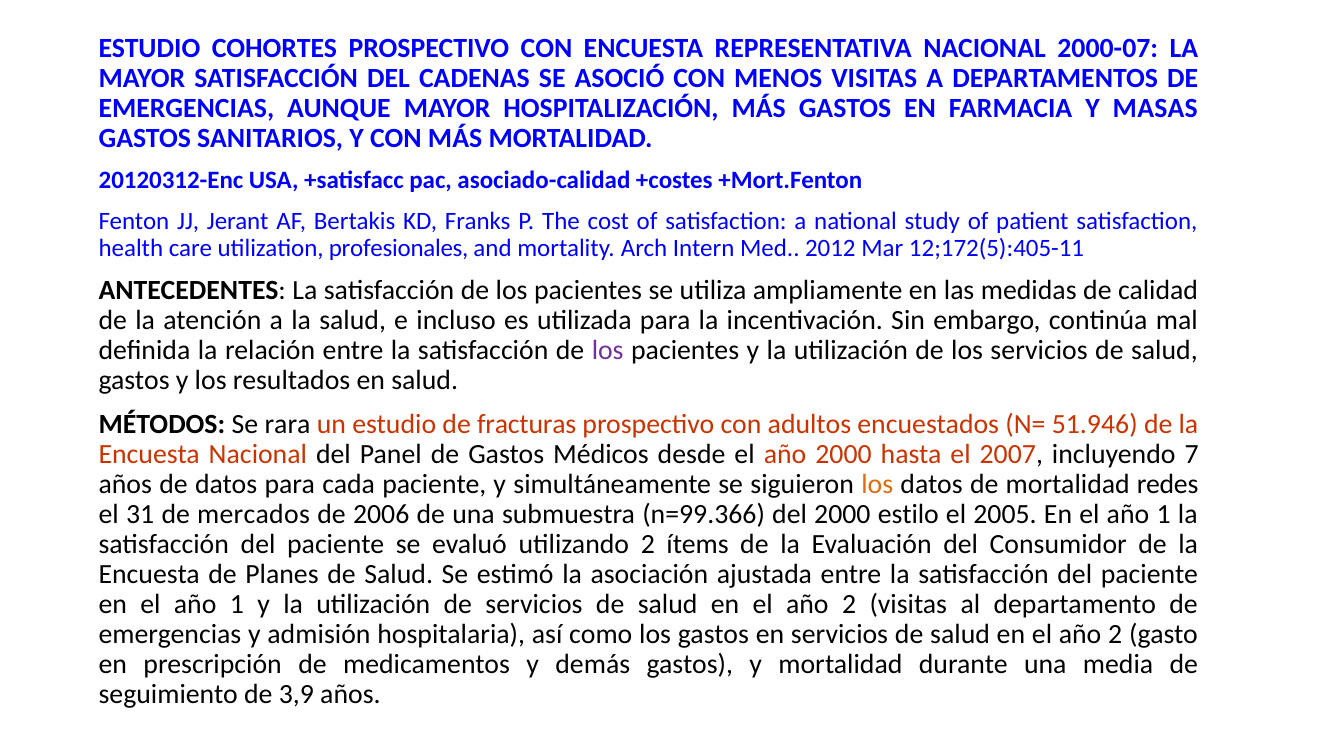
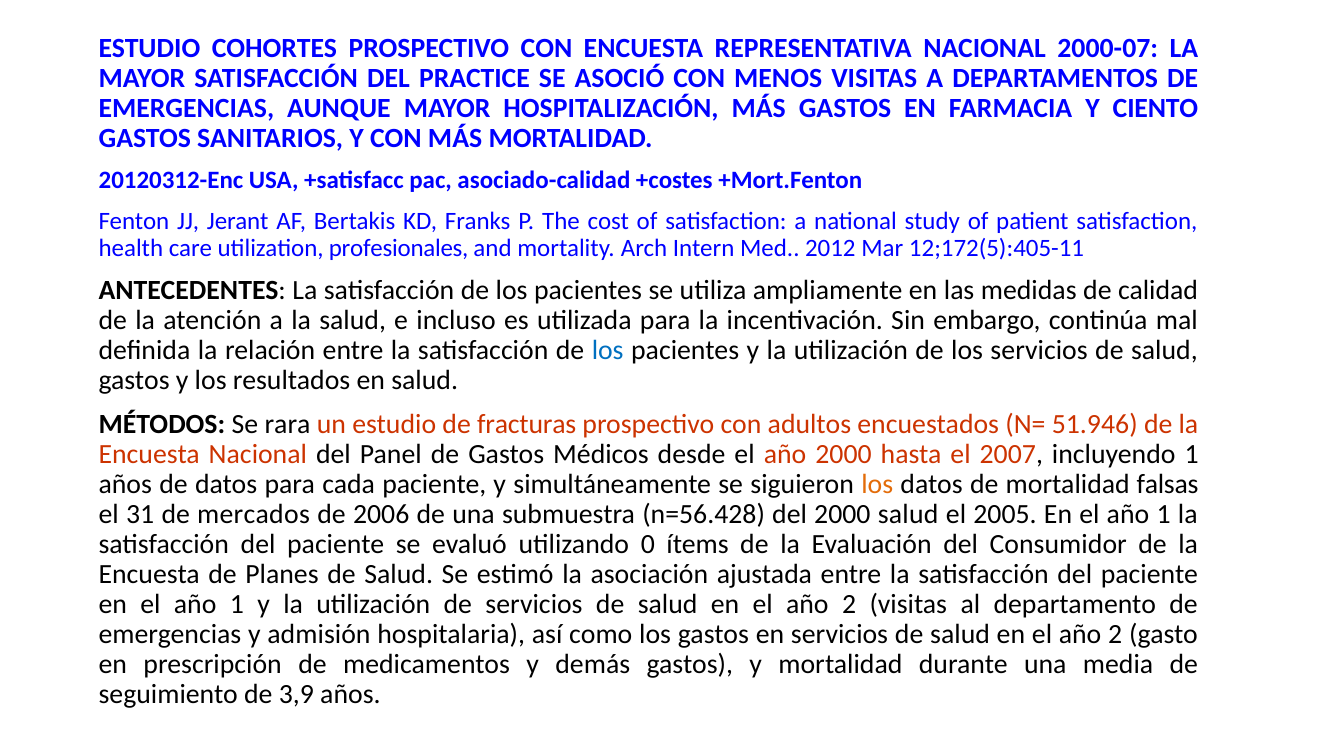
CADENAS: CADENAS -> PRACTICE (474, 78)
MASAS: MASAS -> CIENTO (1156, 108)
los colour: purple -> blue (608, 351)
incluyendo 7: 7 -> 1 (1192, 455)
redes: redes -> falsas (1168, 485)
n=99.366: n=99.366 -> n=56.428 (704, 515)
2000 estilo: estilo -> salud (908, 515)
utilizando 2: 2 -> 0 (648, 545)
